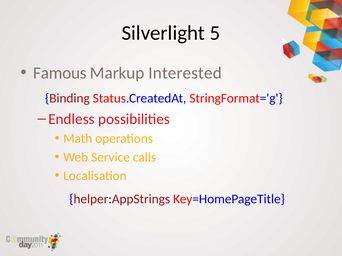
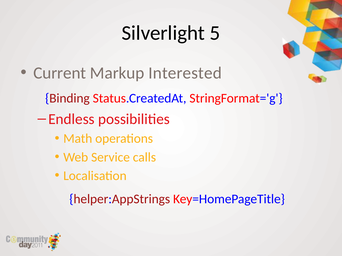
Famous: Famous -> Current (60, 73)
